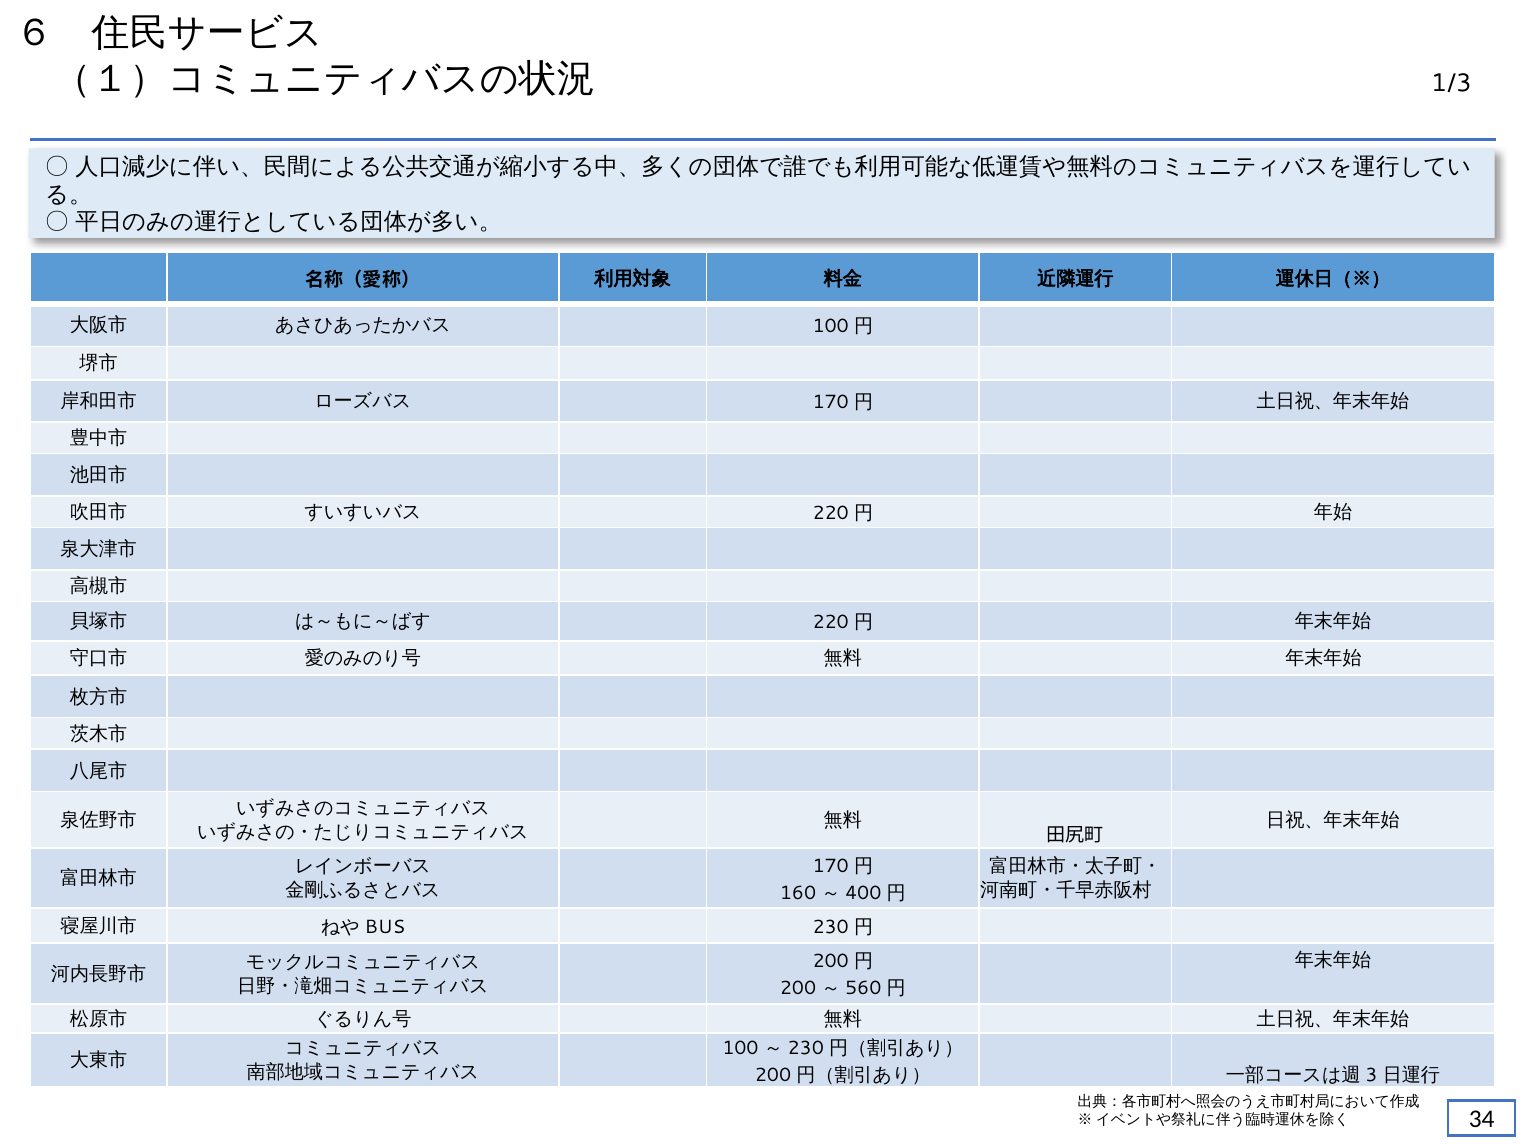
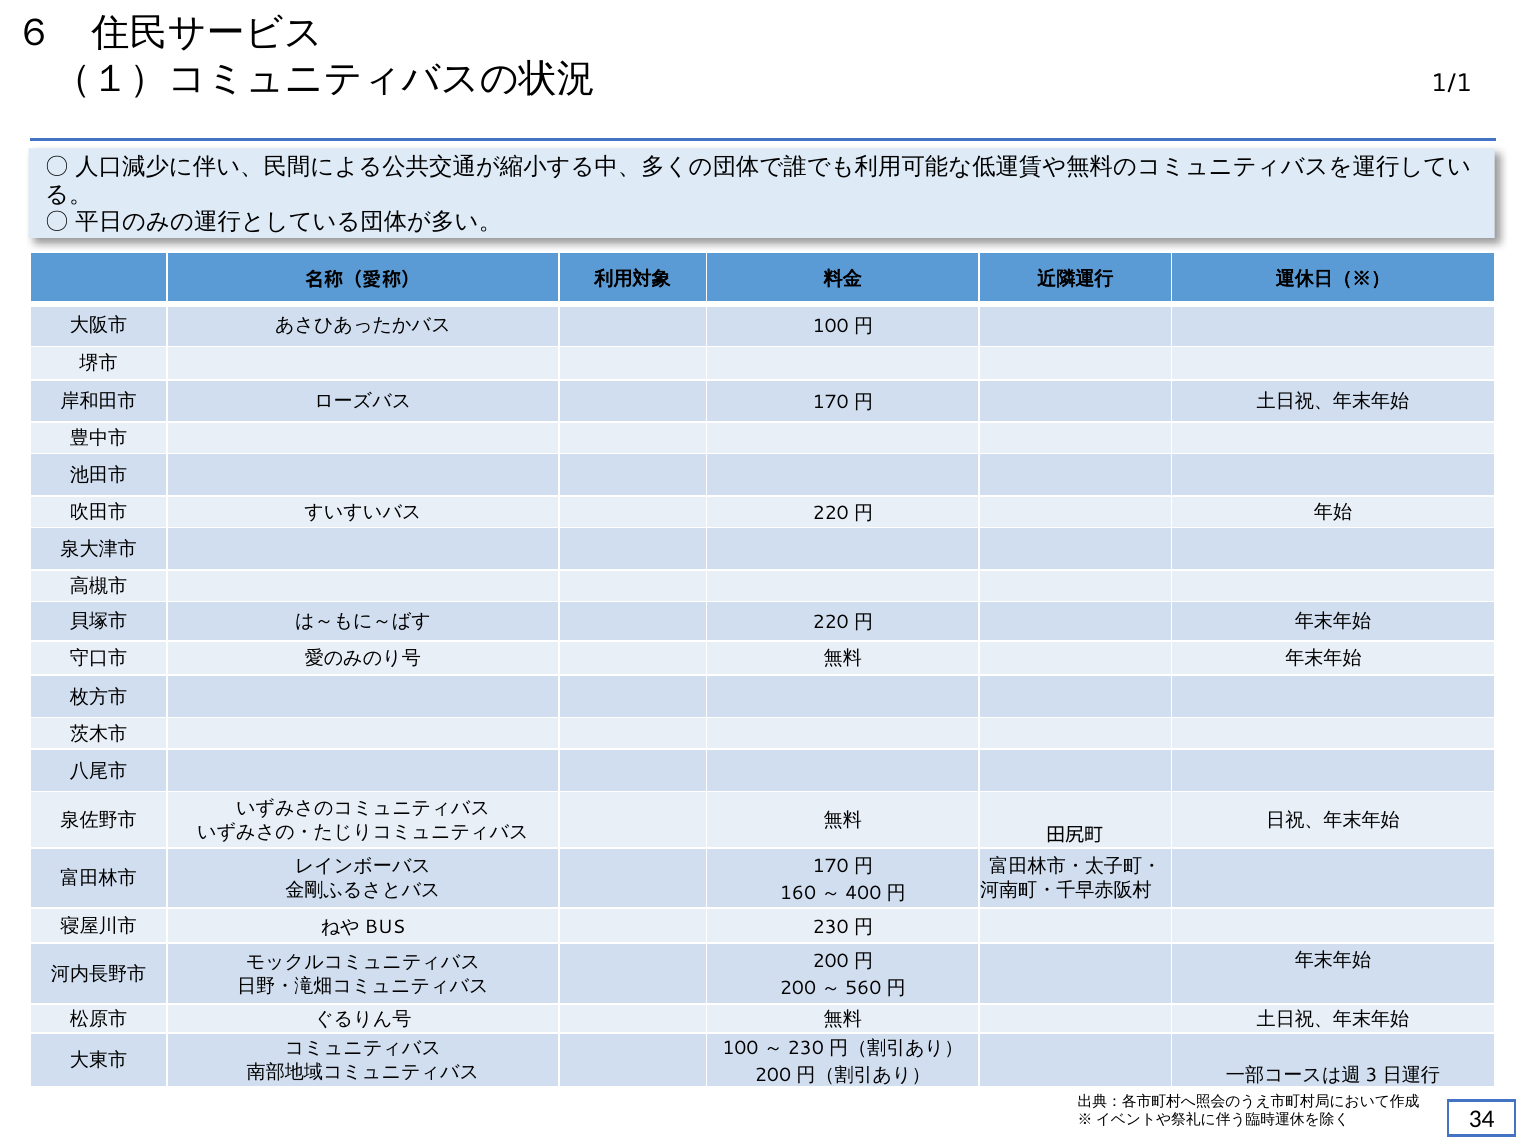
1/3: 1/3 -> 1/1 (1452, 83)
